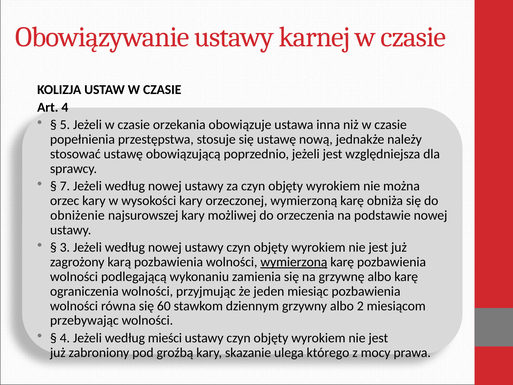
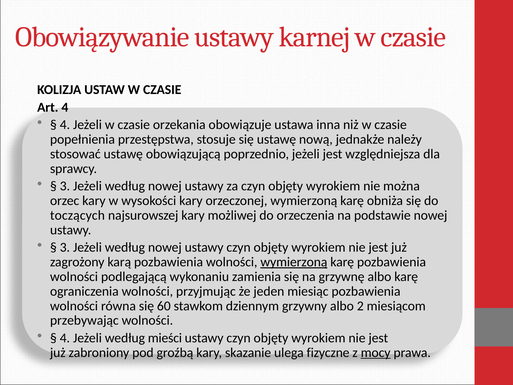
5: 5 -> 4 (65, 125)
7: 7 -> 3 (65, 186)
obniżenie: obniżenie -> toczących (77, 215)
którego: którego -> fizyczne (328, 352)
mocy underline: none -> present (376, 352)
